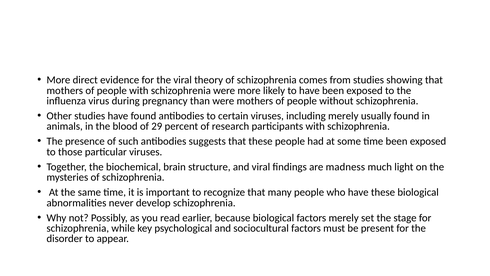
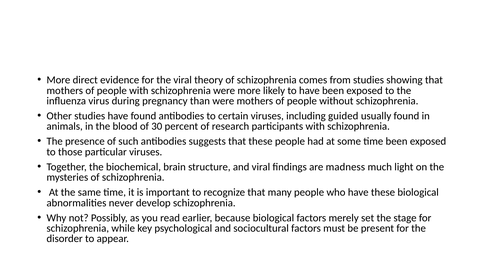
including merely: merely -> guided (343, 116)
29: 29 -> 30 (157, 126)
